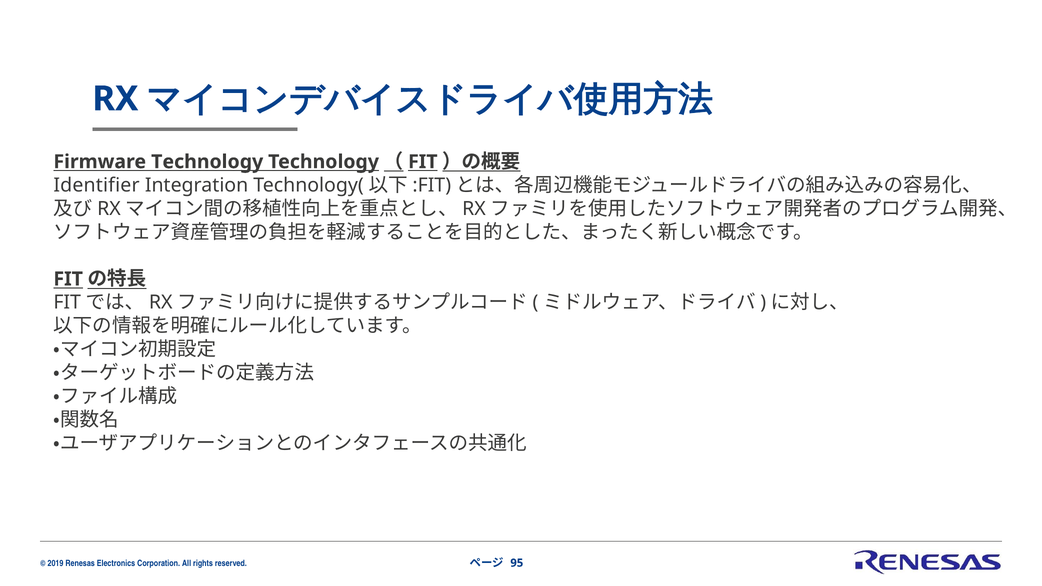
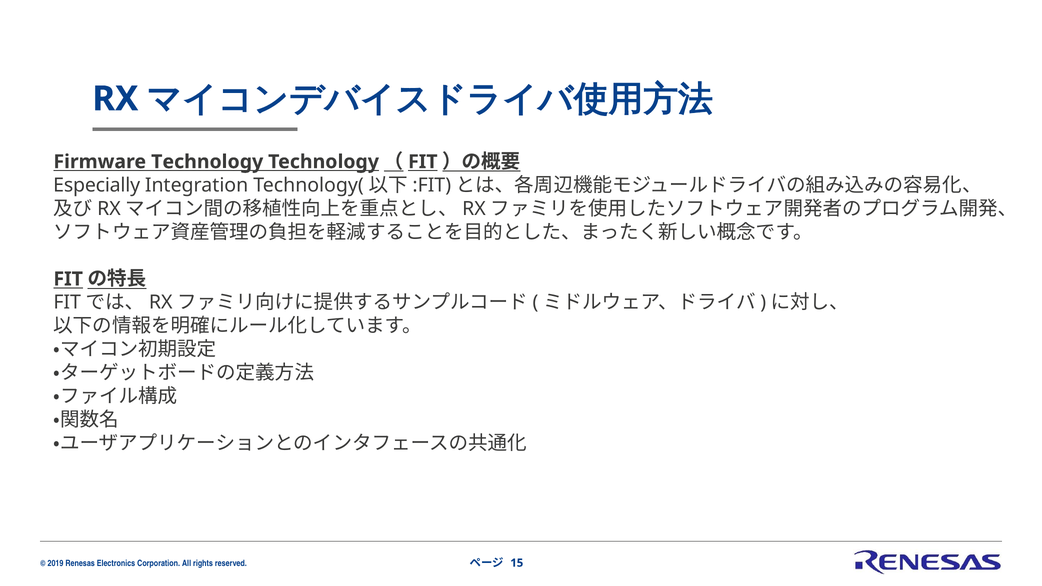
Identifier: Identifier -> Especially (97, 185)
95: 95 -> 15 (517, 563)
